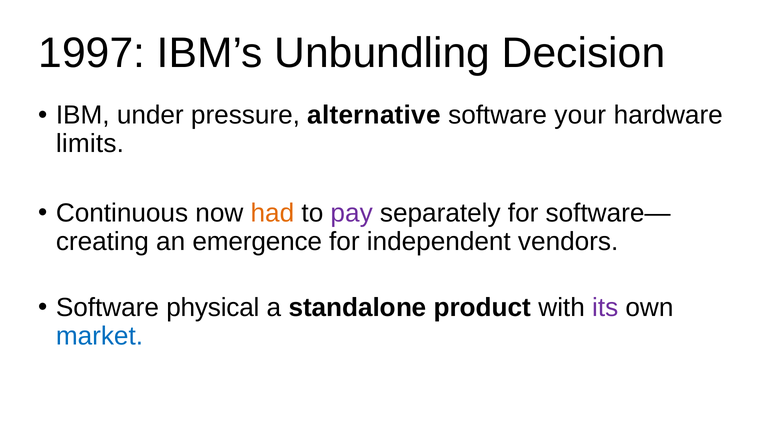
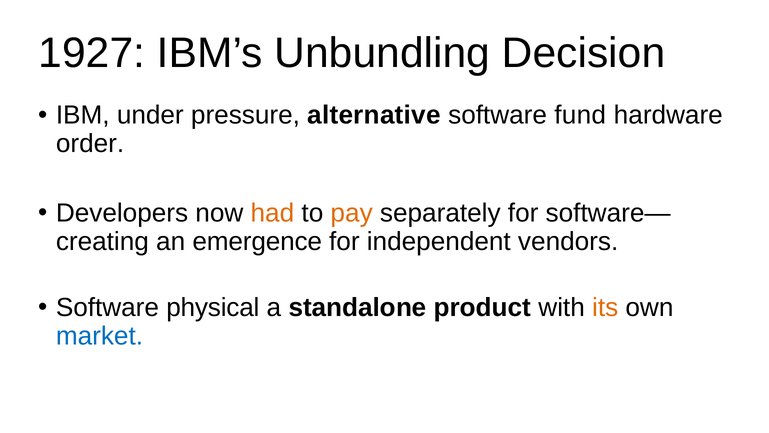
1997: 1997 -> 1927 (92, 53)
your: your -> fund (580, 115)
limits: limits -> order (90, 143)
Continuous: Continuous -> Developers (122, 213)
pay colour: purple -> orange (352, 213)
its colour: purple -> orange (605, 307)
